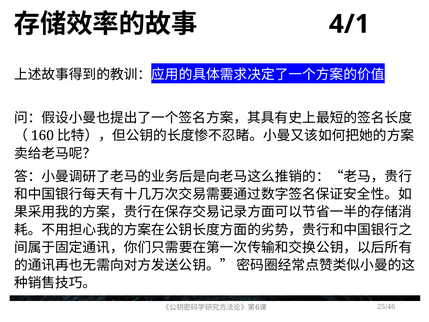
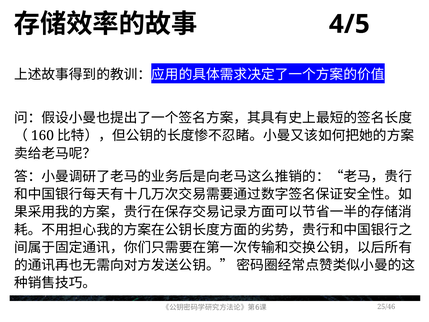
4/1: 4/1 -> 4/5 (349, 24)
